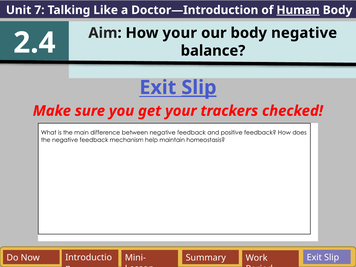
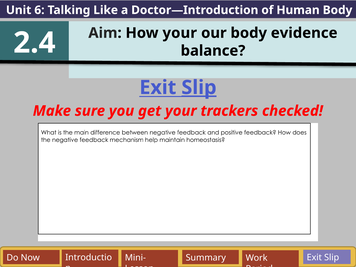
7: 7 -> 6 (39, 10)
Human underline: present -> none (298, 10)
negative: negative -> evidence (304, 33)
